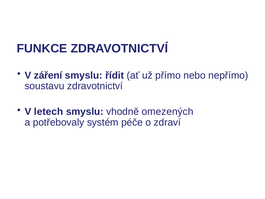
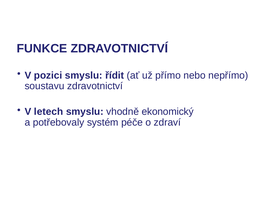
záření: záření -> pozici (48, 75)
omezených: omezených -> ekonomický (168, 111)
